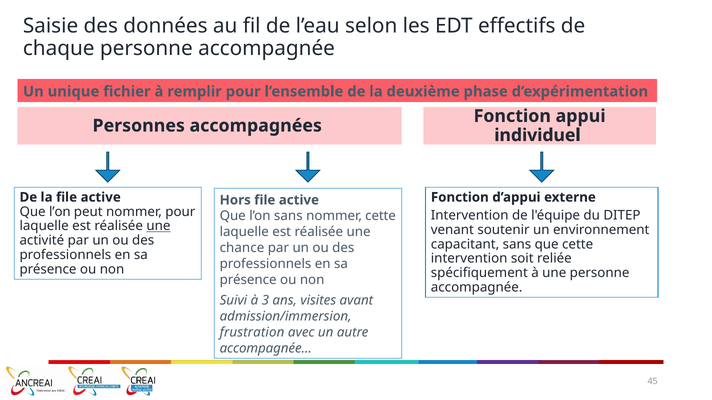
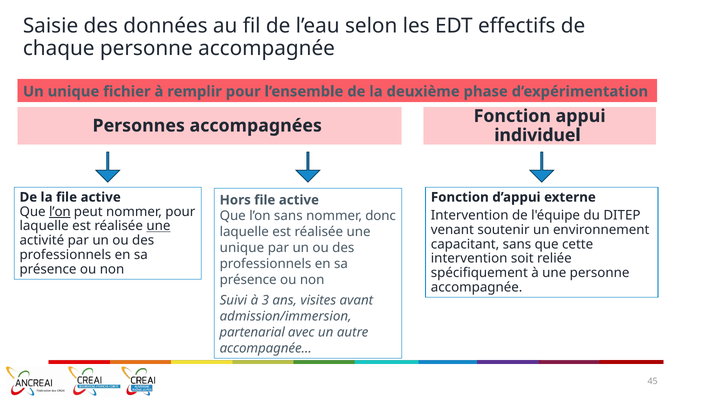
l’on underline: none -> present (60, 212)
nommer cette: cette -> donc (381, 216)
chance: chance -> unique (242, 248)
frustration: frustration -> partenarial (252, 333)
